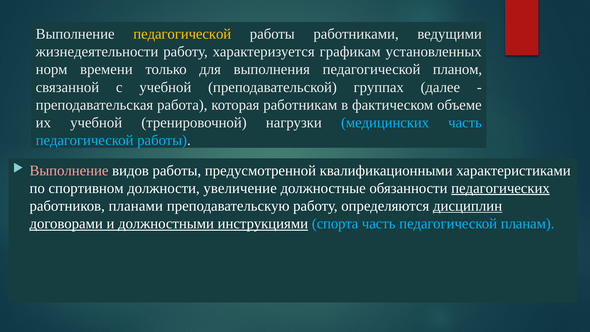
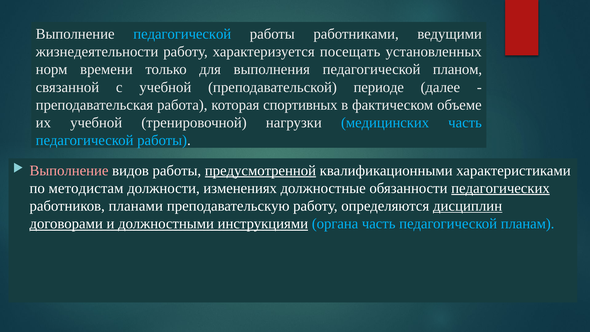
педагогической colour: yellow -> light blue (182, 34)
графикам: графикам -> посещать (350, 52)
группах: группах -> периоде (379, 87)
работникам: работникам -> спортивных (300, 105)
предусмотренной underline: none -> present (260, 170)
спортивном: спортивном -> методистам (86, 188)
увеличение: увеличение -> изменениях (240, 188)
спорта: спорта -> органа (335, 224)
